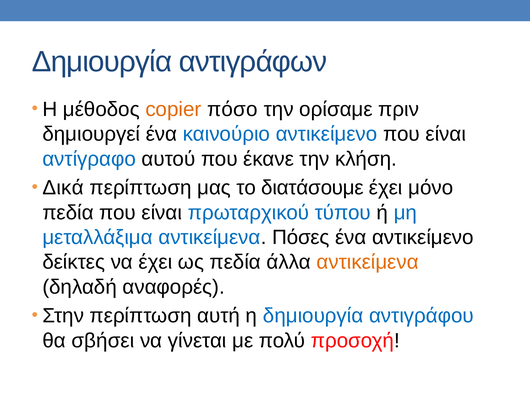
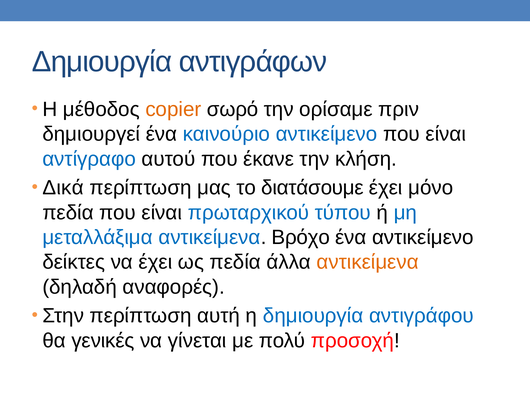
πόσο: πόσο -> σωρό (233, 109)
Πόσες: Πόσες -> Βρόχο (301, 237)
σβήσει: σβήσει -> γενικές (103, 340)
